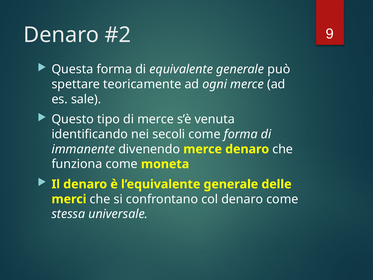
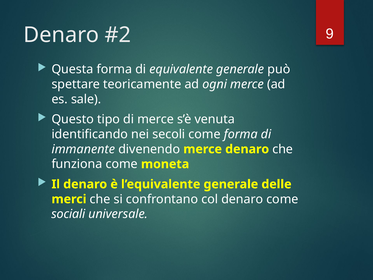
stessa: stessa -> sociali (68, 214)
